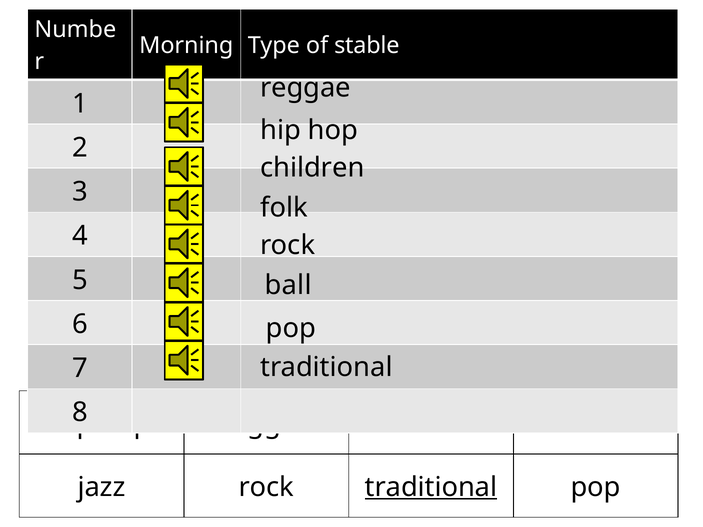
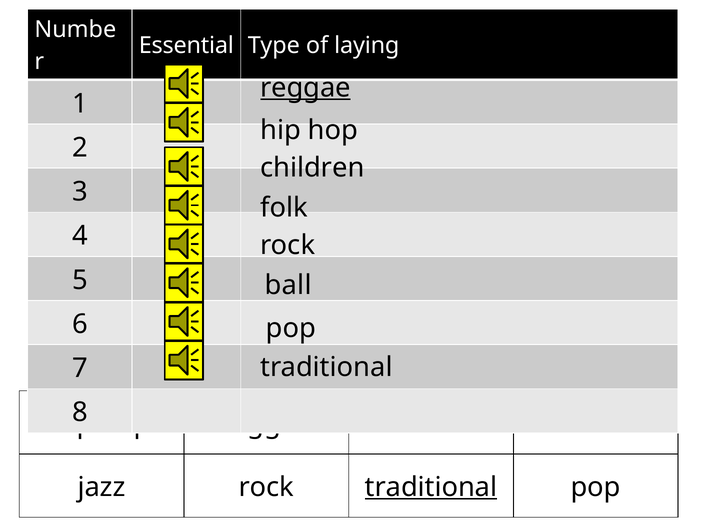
Morning: Morning -> Essential (186, 46)
stable: stable -> laying (367, 46)
reggae underline: none -> present (306, 88)
